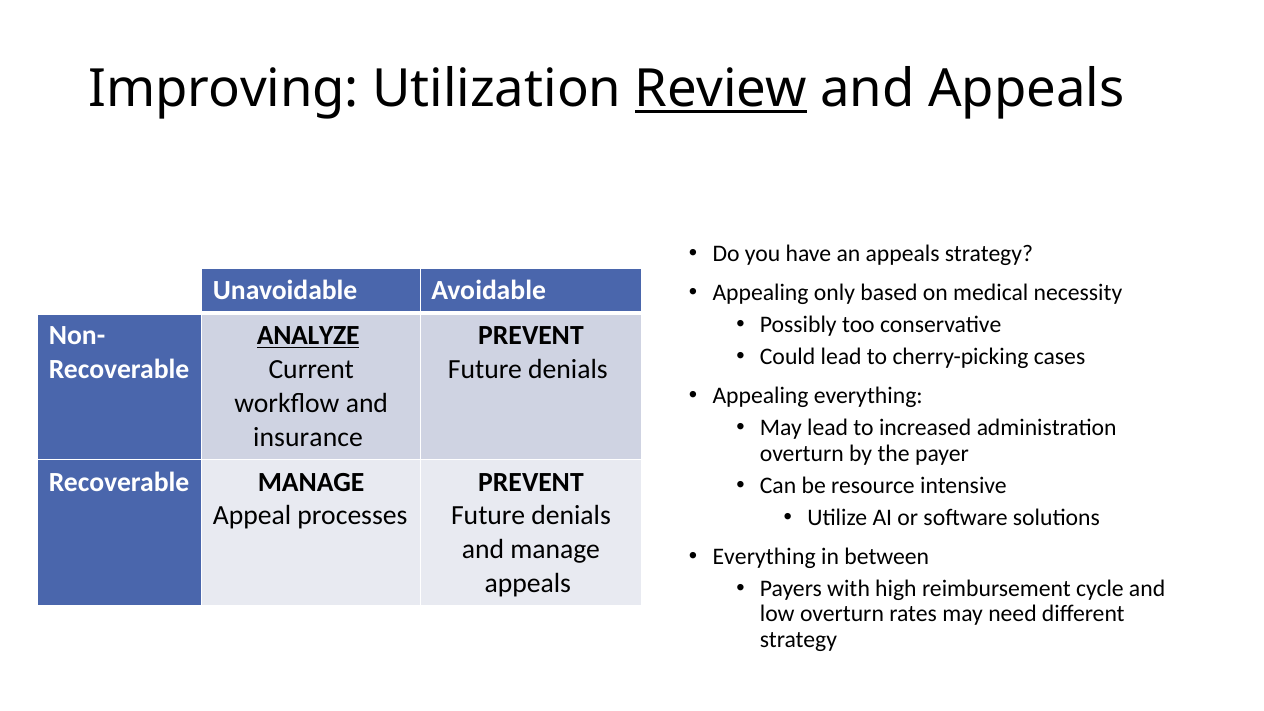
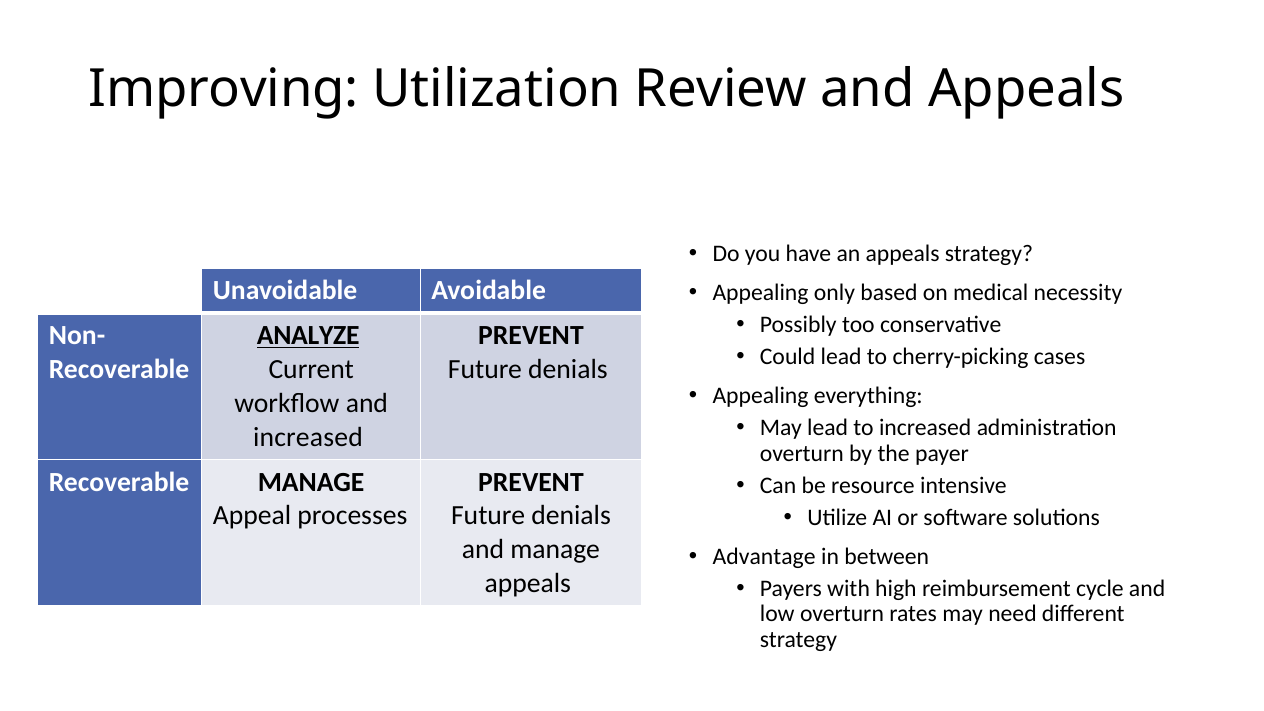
Review underline: present -> none (721, 89)
insurance: insurance -> increased (308, 437)
Everything: Everything -> Advantage (764, 556)
